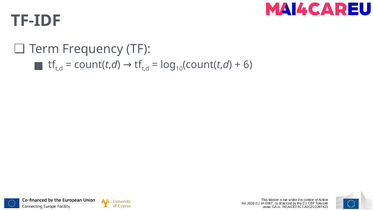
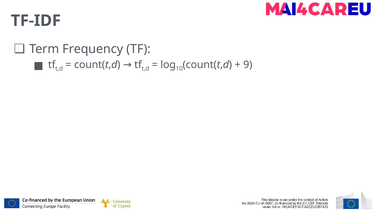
6: 6 -> 9 (248, 65)
